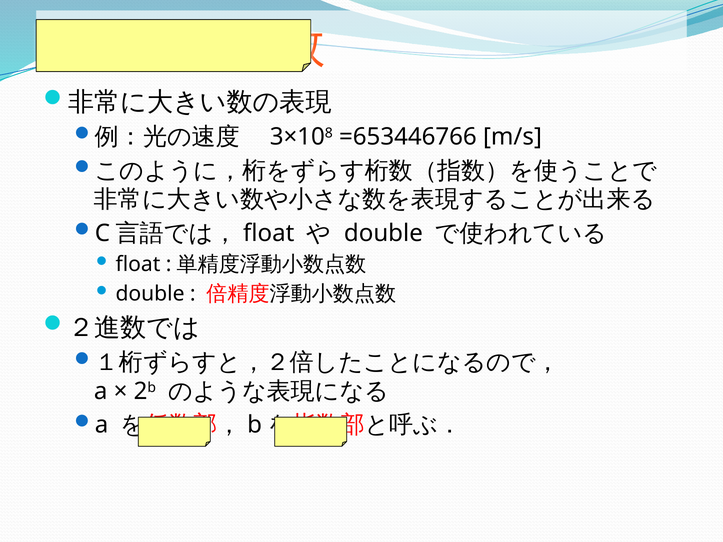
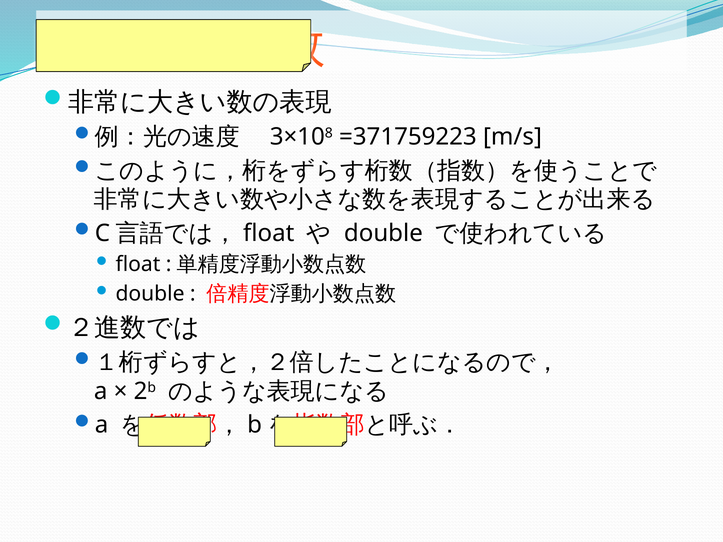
=653446766: =653446766 -> =371759223 (408, 137)
